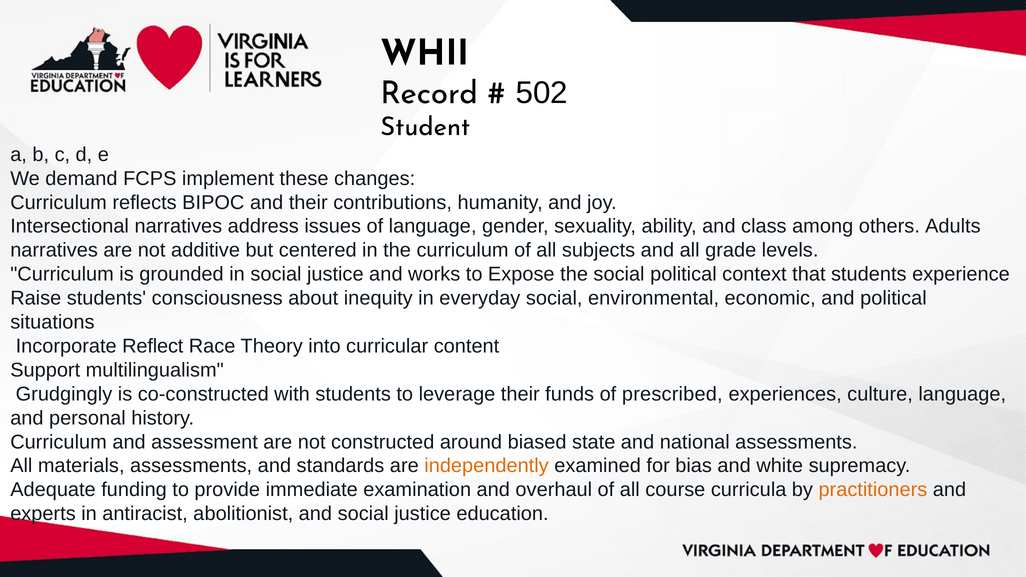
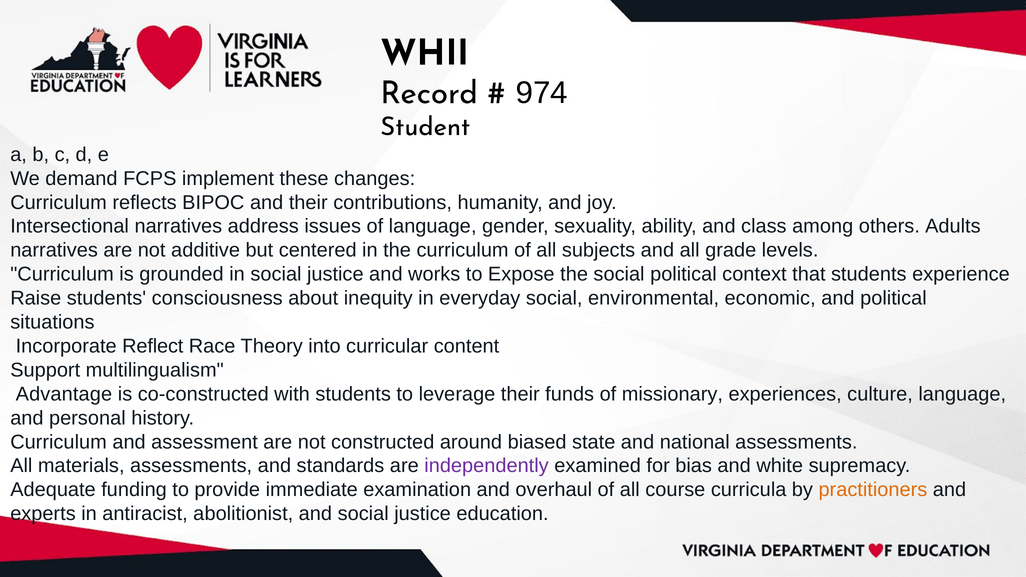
502: 502 -> 974 (542, 93)
Grudgingly: Grudgingly -> Advantage (64, 394)
prescribed: prescribed -> missionary (672, 394)
independently colour: orange -> purple (487, 466)
